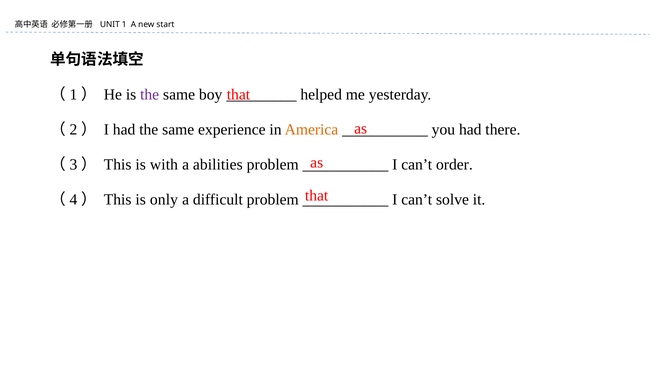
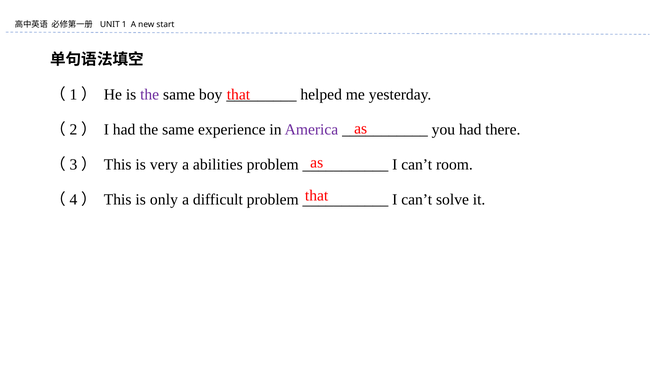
America colour: orange -> purple (311, 130)
with: with -> very (164, 164)
order: order -> room (454, 164)
